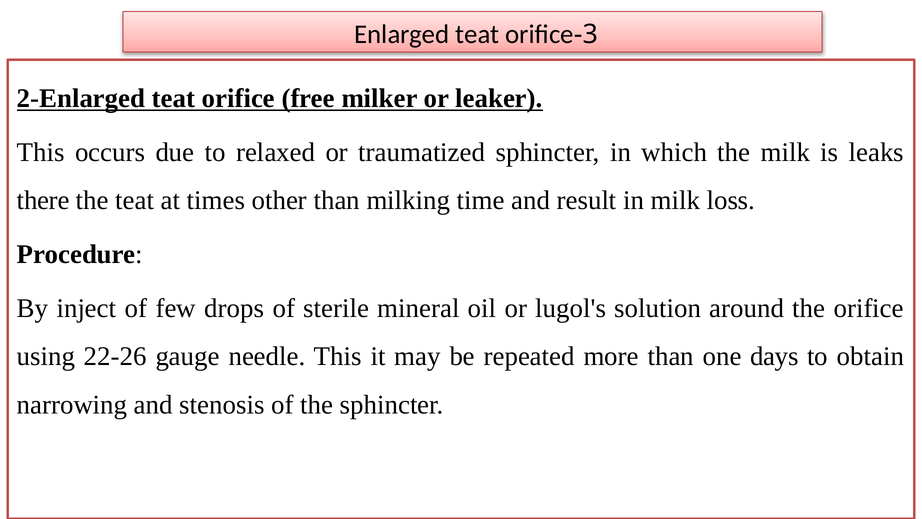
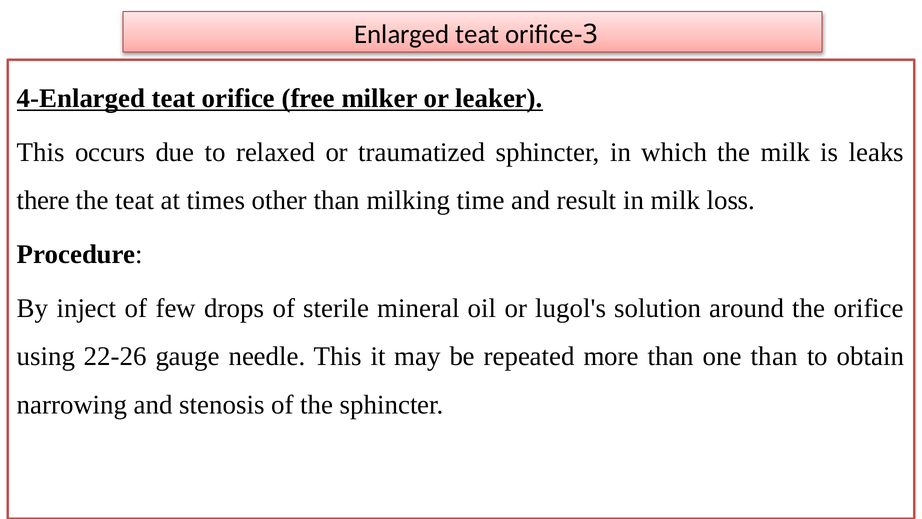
2-Enlarged: 2-Enlarged -> 4-Enlarged (81, 98)
one days: days -> than (774, 356)
